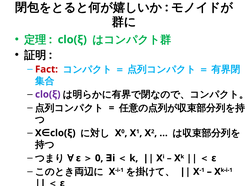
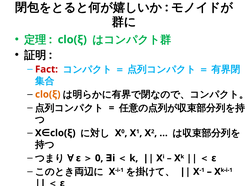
clo(ξ colour: purple -> orange (48, 94)
